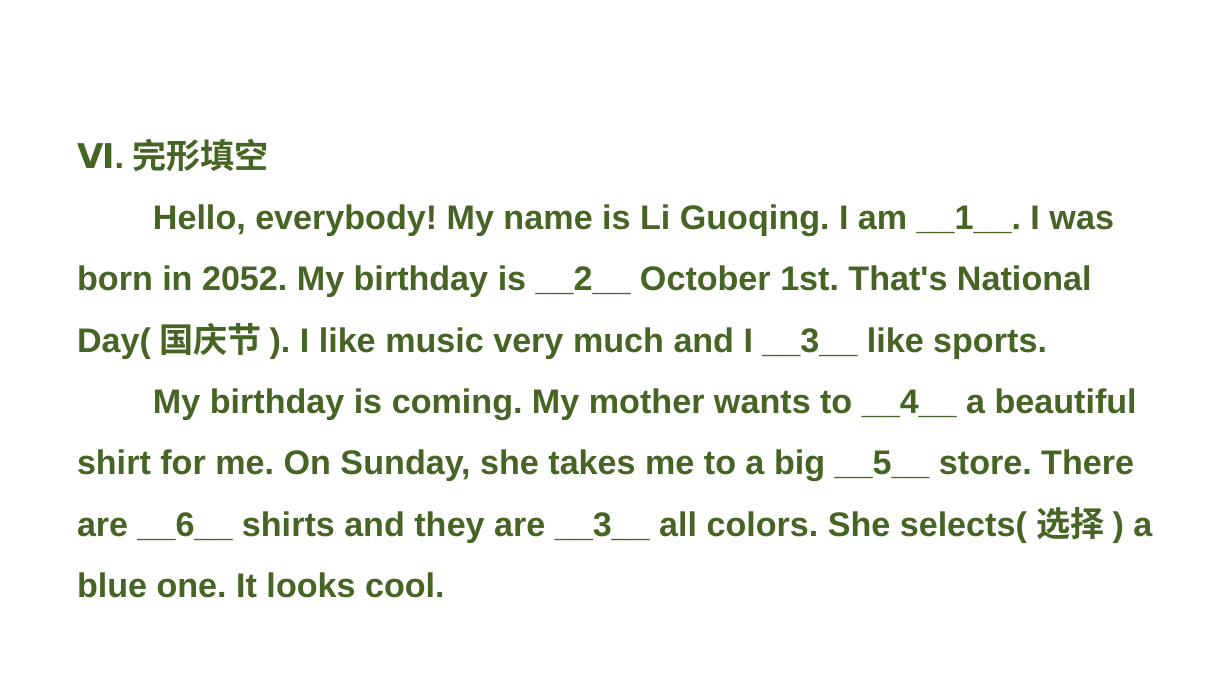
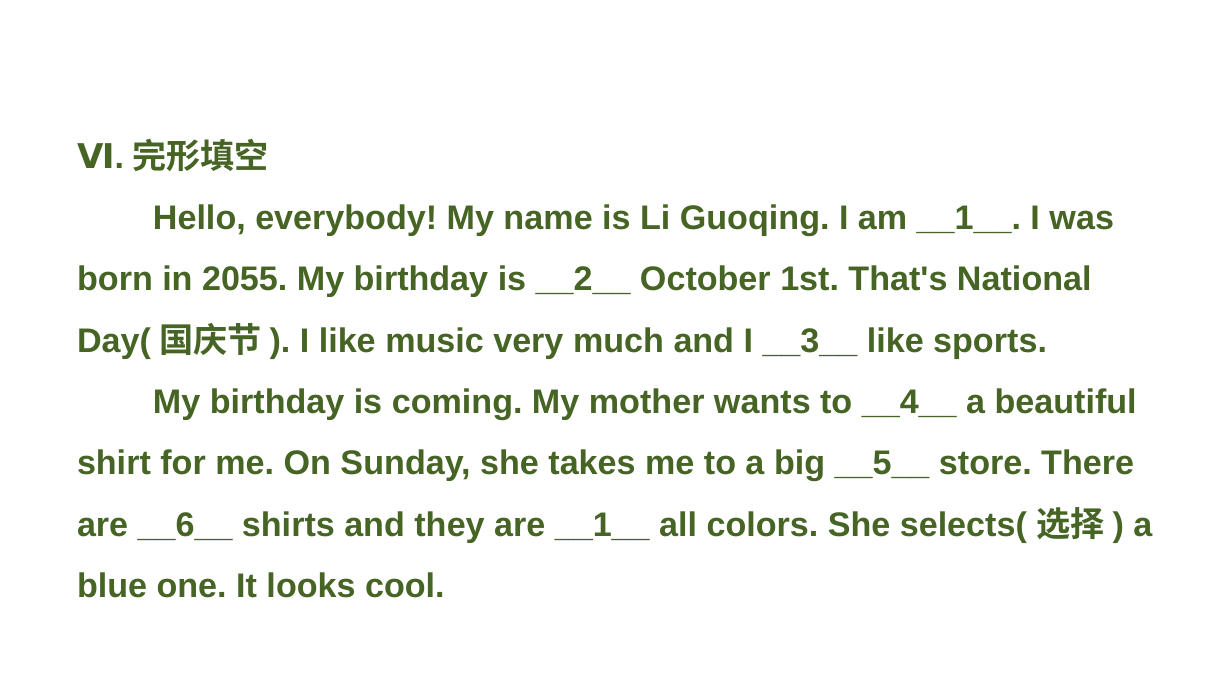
2052: 2052 -> 2055 (245, 280)
are __3__: __3__ -> __1__ (602, 525)
